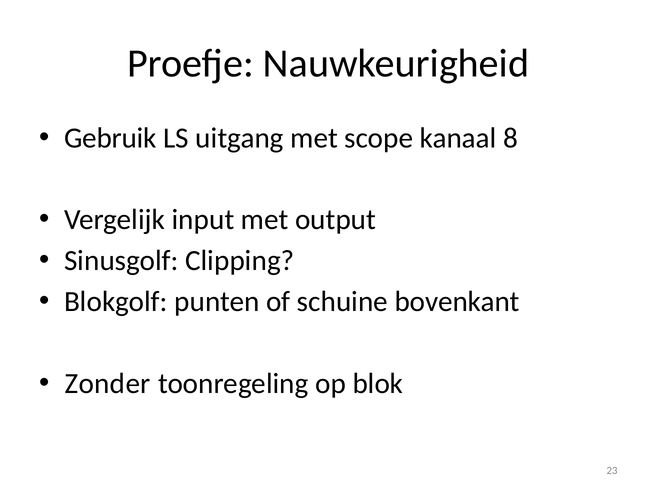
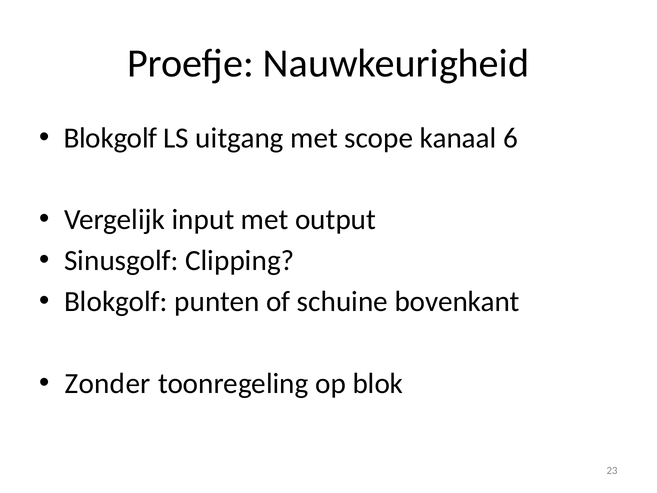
Gebruik: Gebruik -> Blokgolf (110, 138)
8: 8 -> 6 (511, 138)
